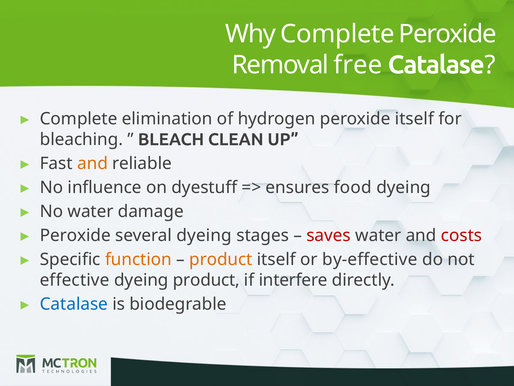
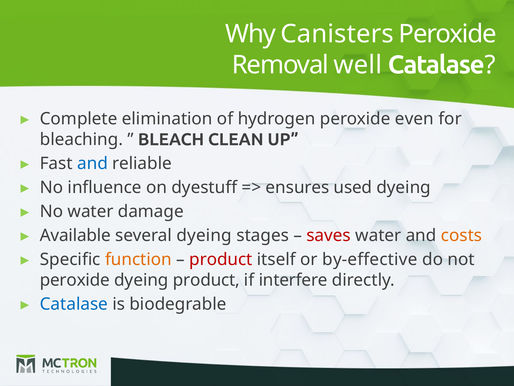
Why Complete: Complete -> Canisters (337, 34)
free: free -> well (358, 65)
peroxide itself: itself -> even (414, 119)
and colour: orange -> blue (93, 163)
food: food -> used (353, 187)
Peroxide: Peroxide -> Available (75, 235)
costs colour: red -> orange (462, 235)
product colour: orange -> red (221, 259)
effective: effective -> peroxide (75, 280)
